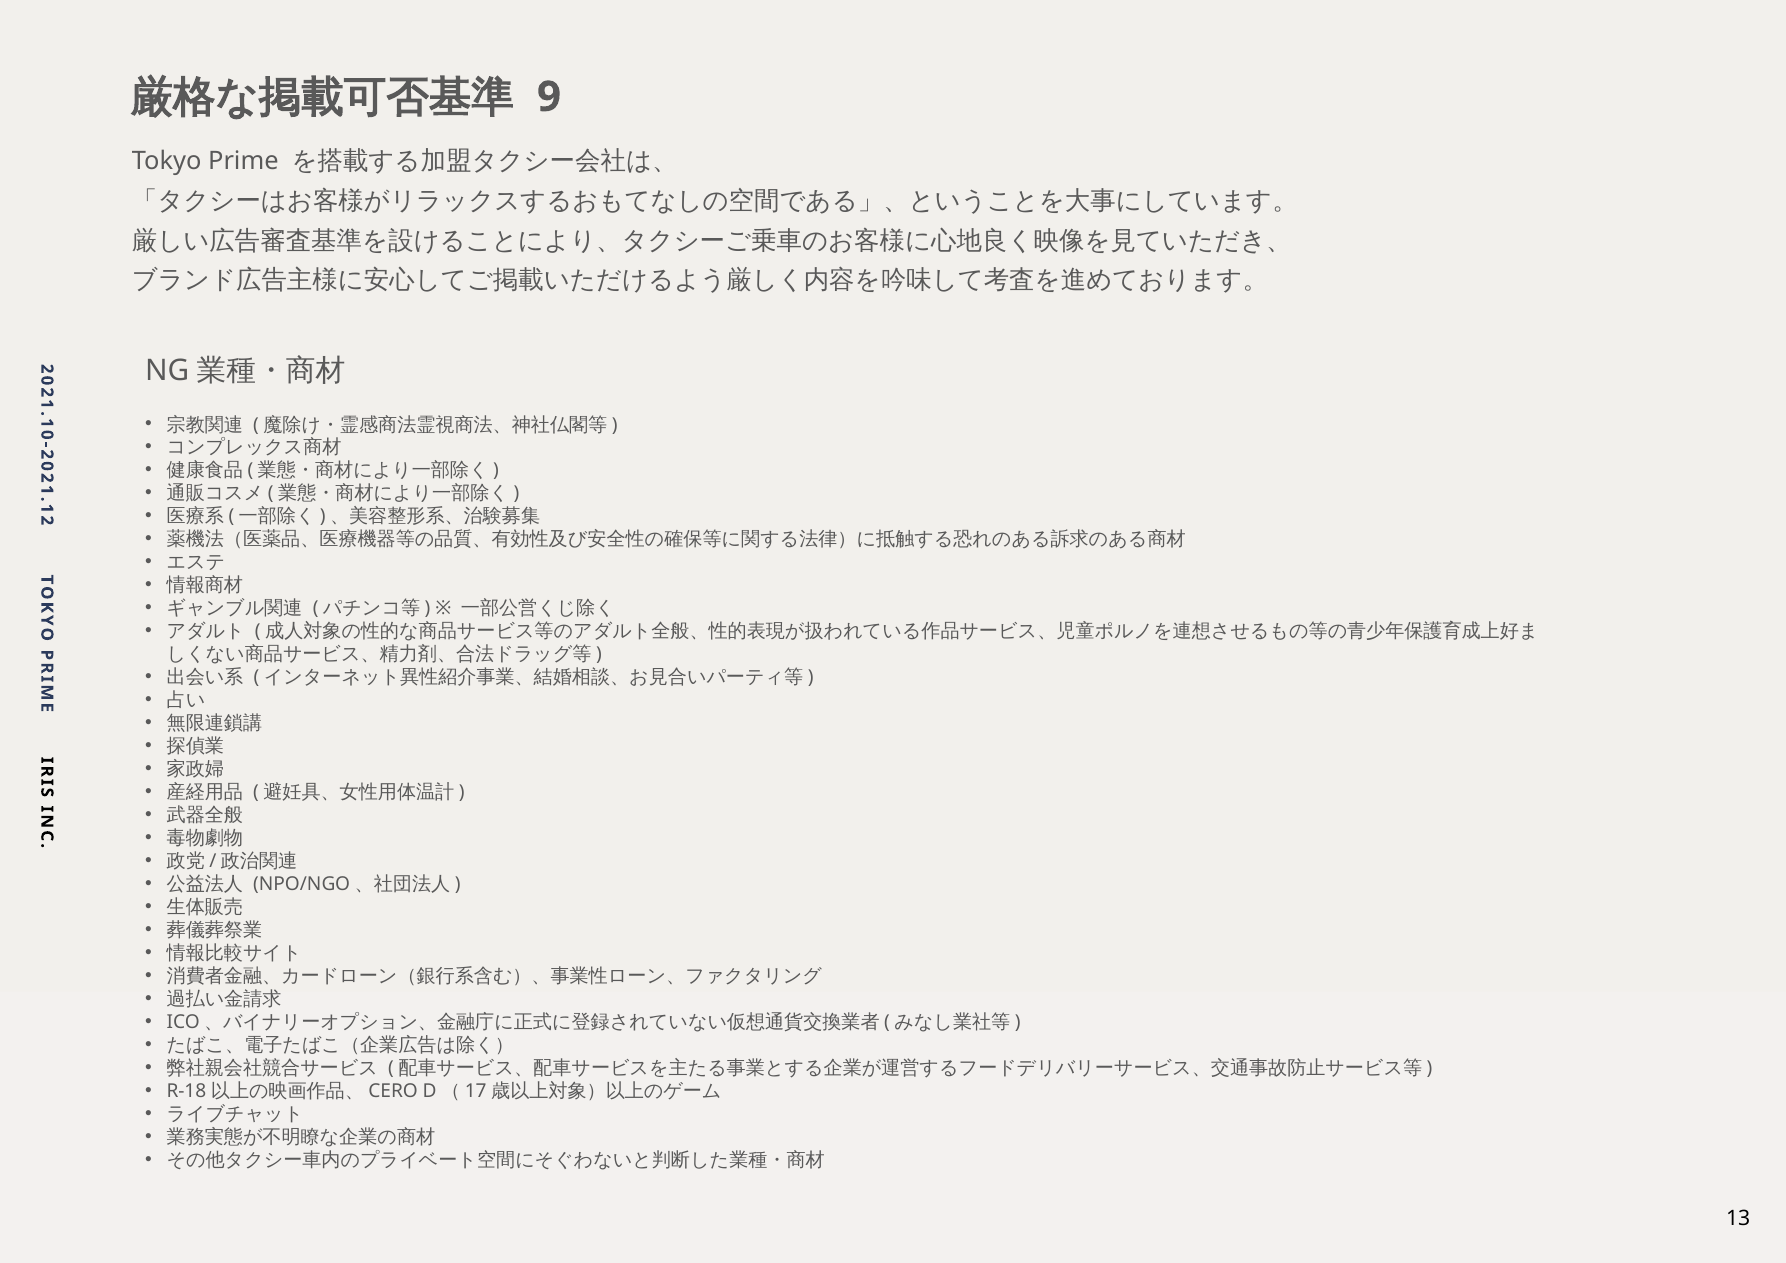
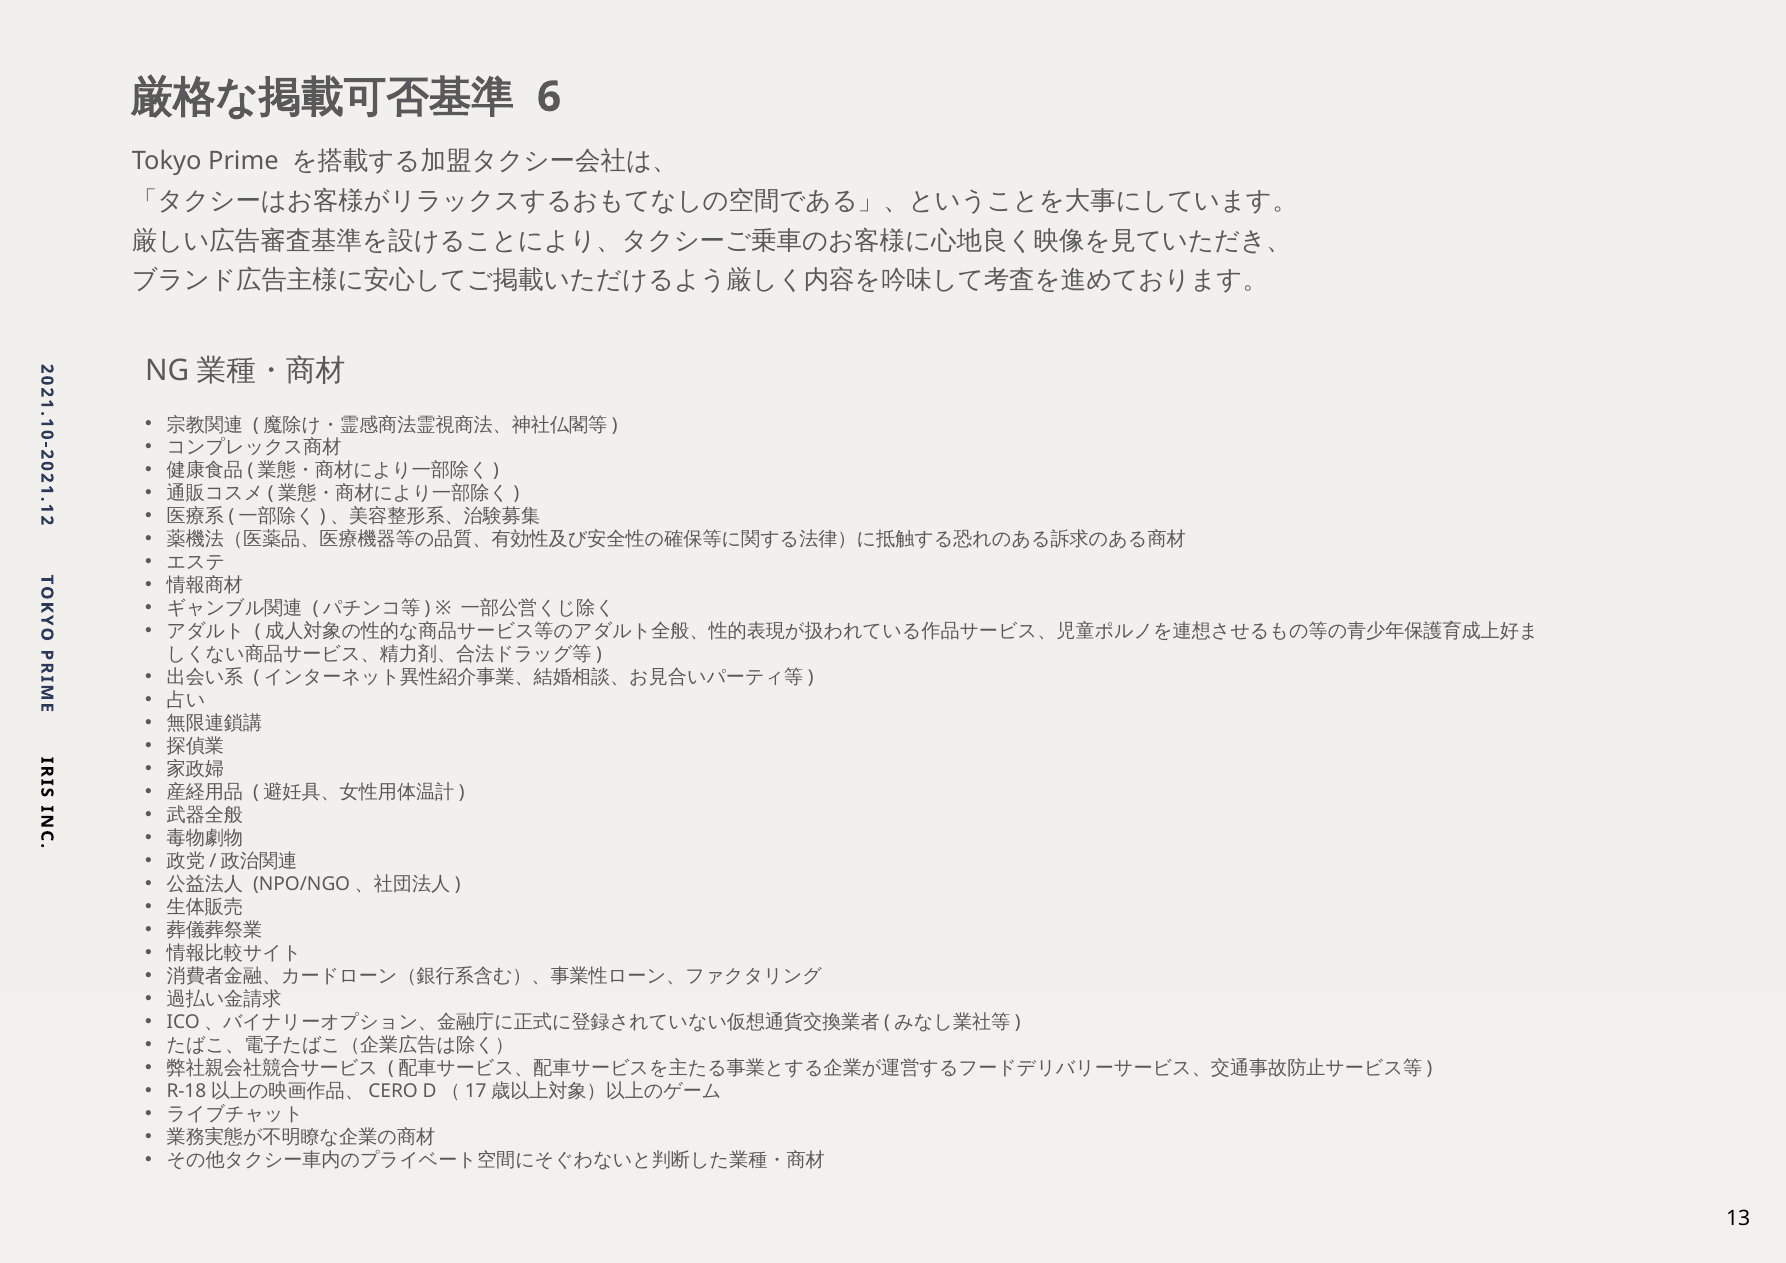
9: 9 -> 6 (549, 97)
